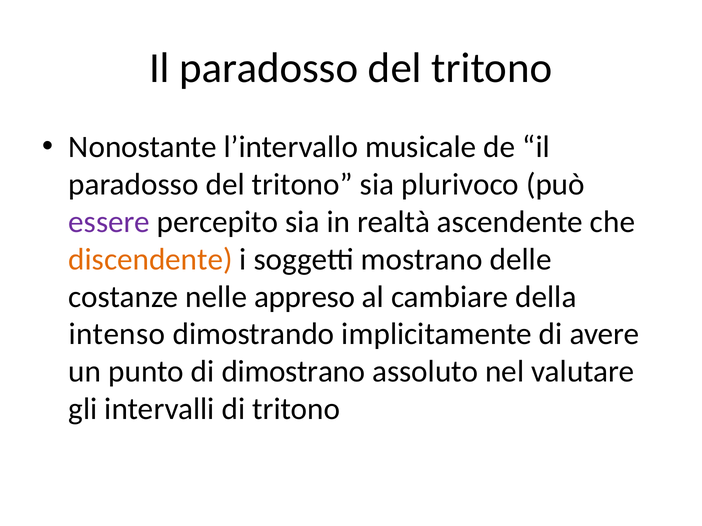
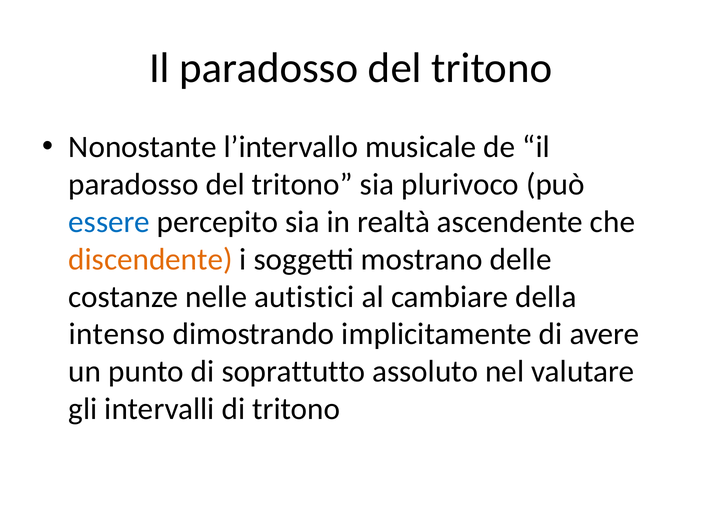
essere colour: purple -> blue (109, 222)
appreso: appreso -> autistici (304, 297)
dimostrano: dimostrano -> soprattutto (293, 372)
